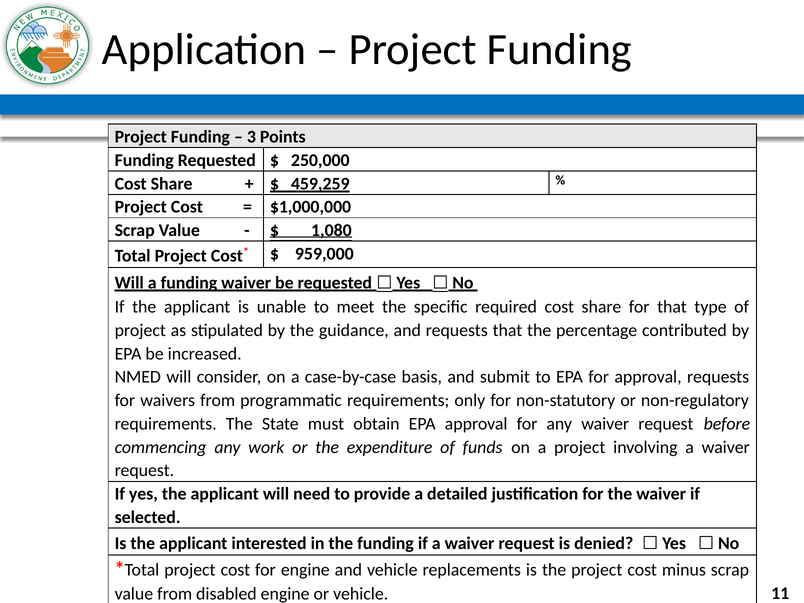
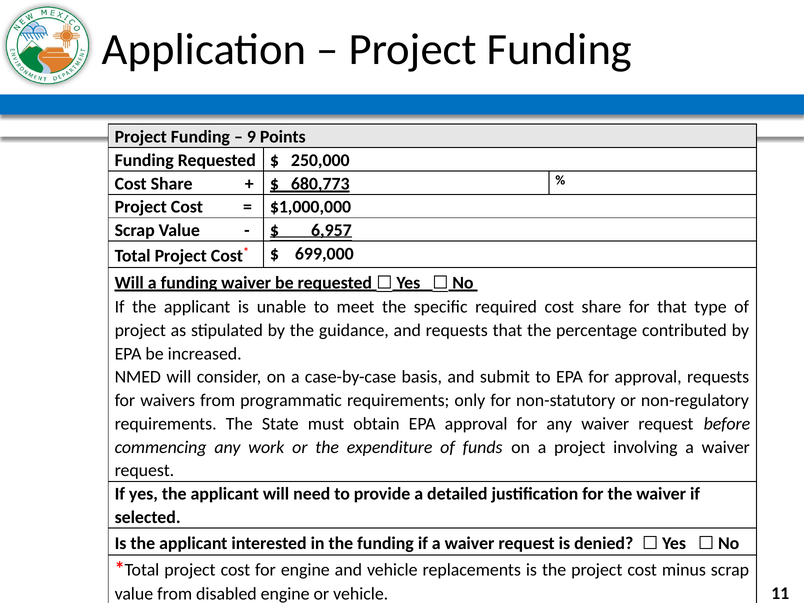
3: 3 -> 9 (251, 137)
459,259: 459,259 -> 680,773 (320, 184)
1,080: 1,080 -> 6,957 (331, 230)
959,000: 959,000 -> 699,000 (324, 254)
